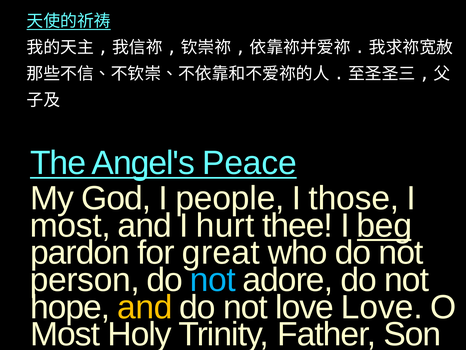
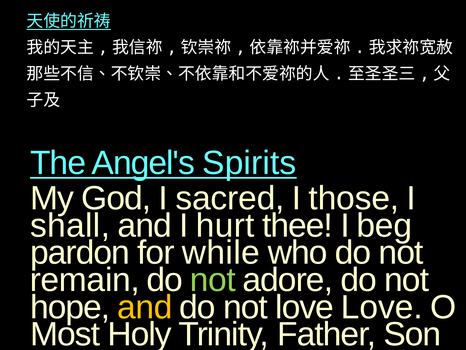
Peace: Peace -> Spirits (249, 163)
people: people -> sacred (230, 198)
most: most -> shall (70, 225)
beg underline: present -> none (384, 225)
great: great -> while (221, 252)
person: person -> remain (85, 280)
not colour: light blue -> light green (213, 280)
